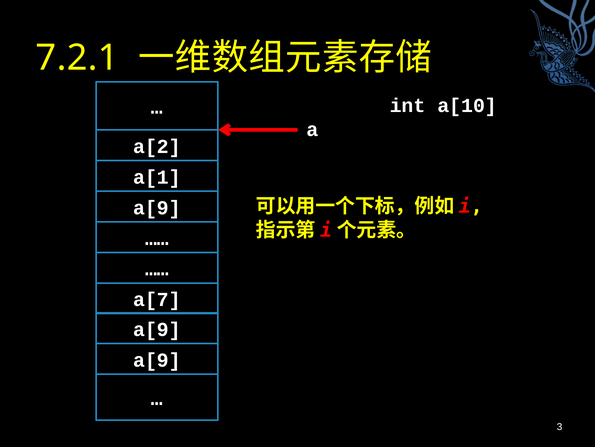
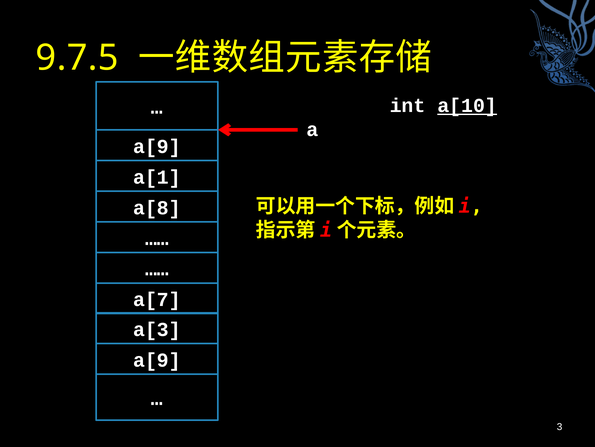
7.2.1: 7.2.1 -> 9.7.5 (77, 58)
a[10 underline: none -> present (467, 106)
a[2: a[2 -> a[9 (157, 146)
a[9: a[9 -> a[8 (157, 207)
a[9: a[9 -> a[3 (157, 329)
